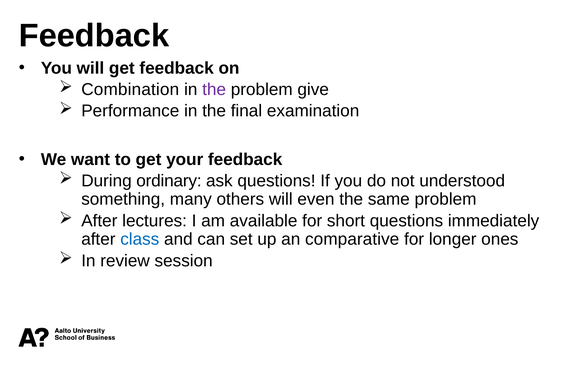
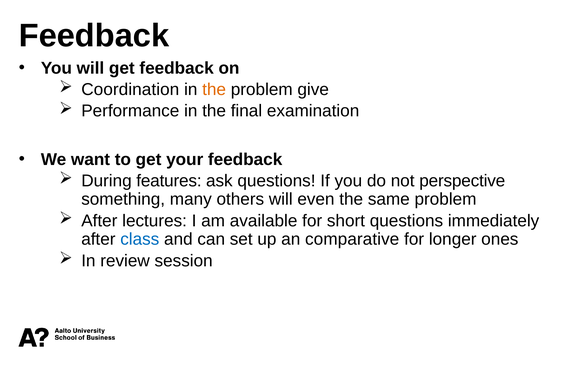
Combination: Combination -> Coordination (130, 90)
the colour: purple -> orange (214, 90)
ordinary: ordinary -> features (169, 181)
understood: understood -> perspective (462, 181)
